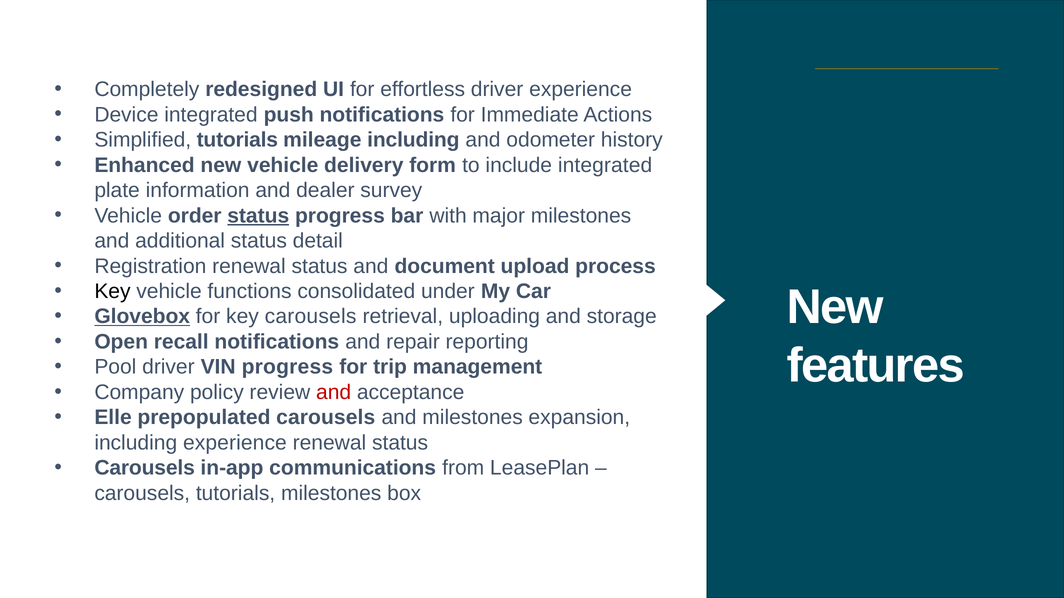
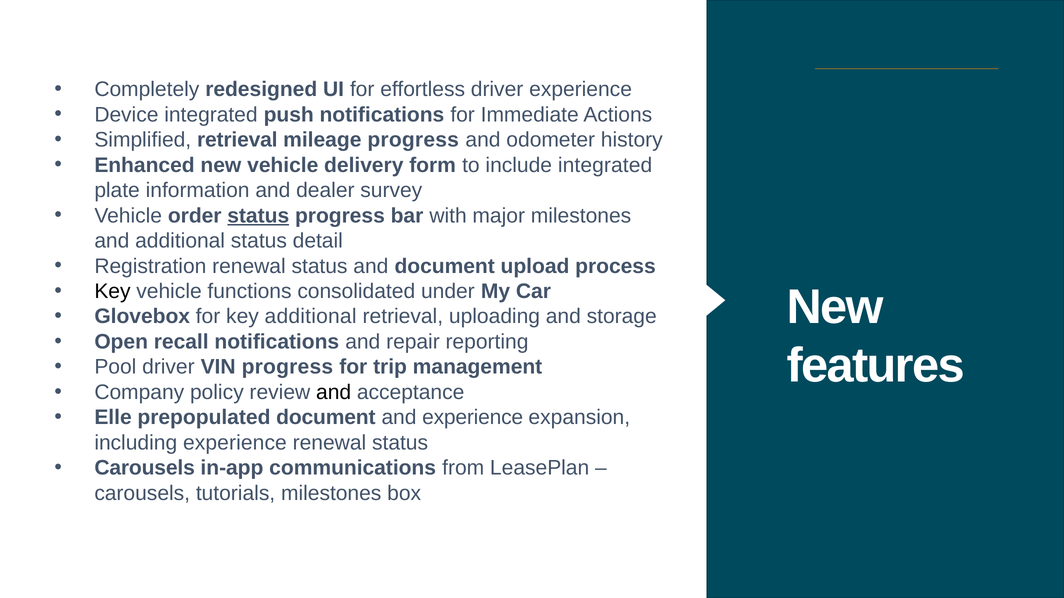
Simplified tutorials: tutorials -> retrieval (237, 140)
mileage including: including -> progress (413, 140)
Glovebox underline: present -> none (142, 317)
key carousels: carousels -> additional (311, 317)
and colour: red -> black (334, 393)
prepopulated carousels: carousels -> document (326, 418)
and milestones: milestones -> experience (473, 418)
